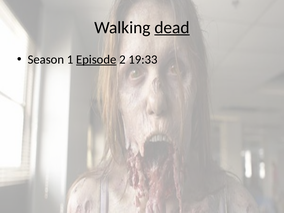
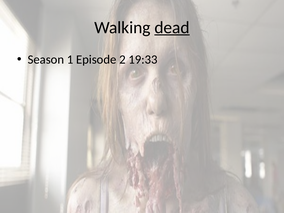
Episode underline: present -> none (96, 60)
